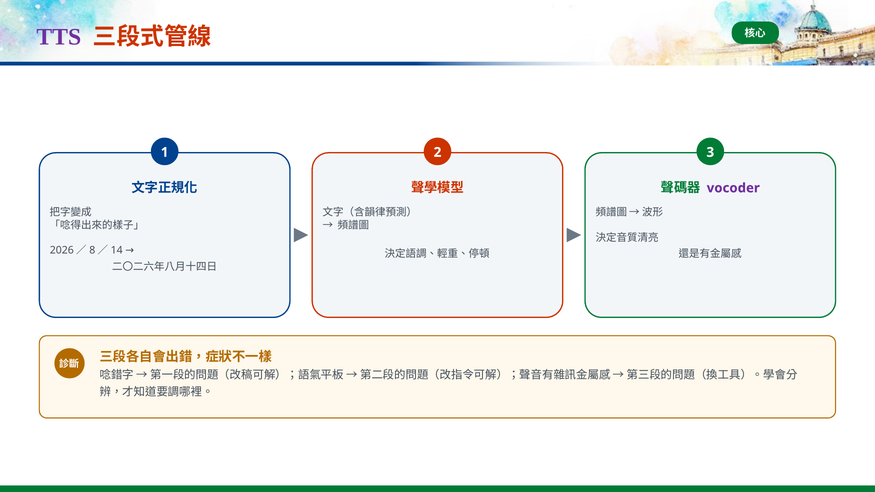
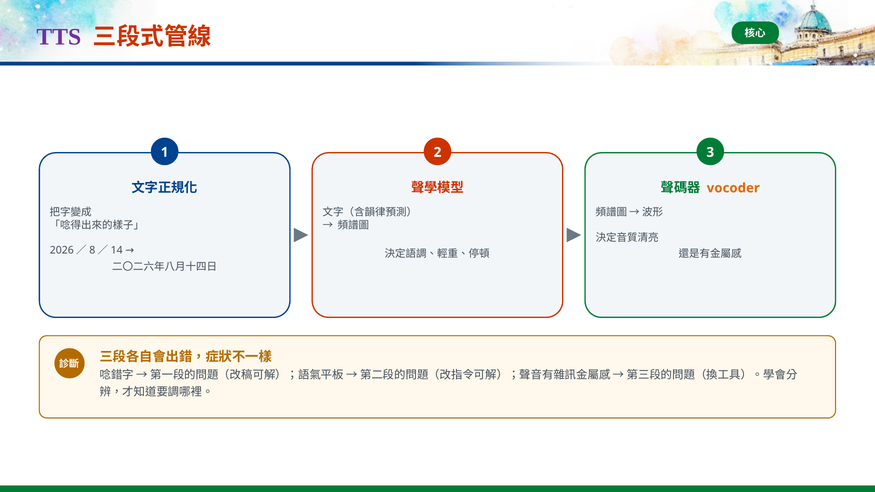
vocoder colour: purple -> orange (733, 188)
